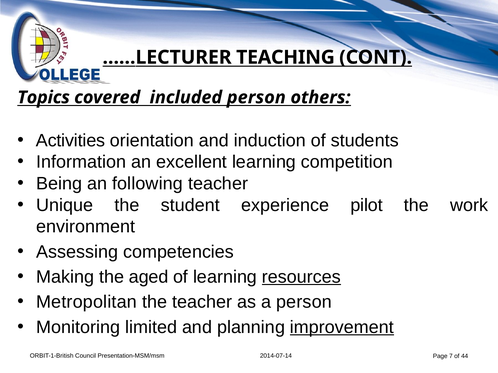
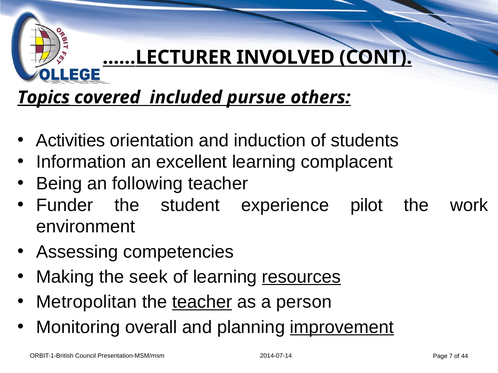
TEACHING: TEACHING -> INVOLVED (285, 57)
Topics underline: none -> present (44, 98)
included person: person -> pursue (256, 98)
competition: competition -> complacent (347, 162)
Unique: Unique -> Funder (65, 205)
aged: aged -> seek (148, 277)
teacher underline: none -> present (202, 302)
limited: limited -> overall (151, 328)
